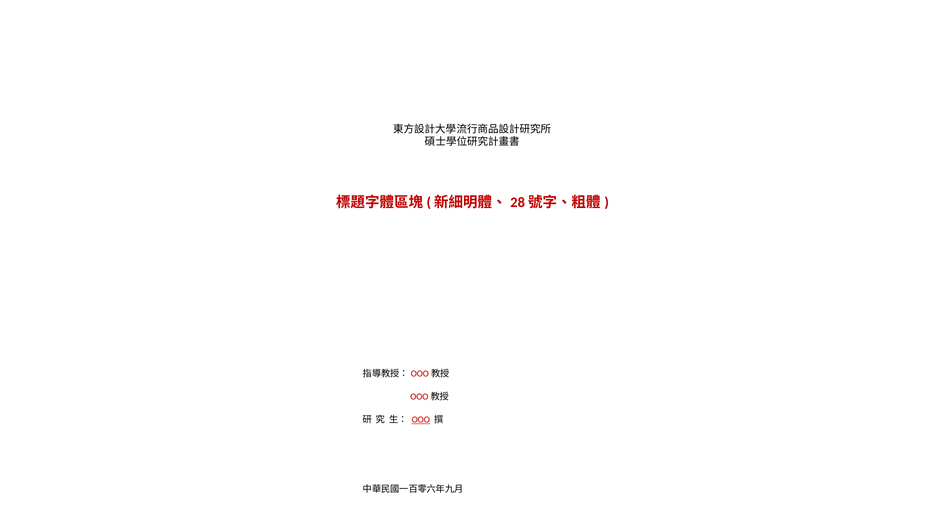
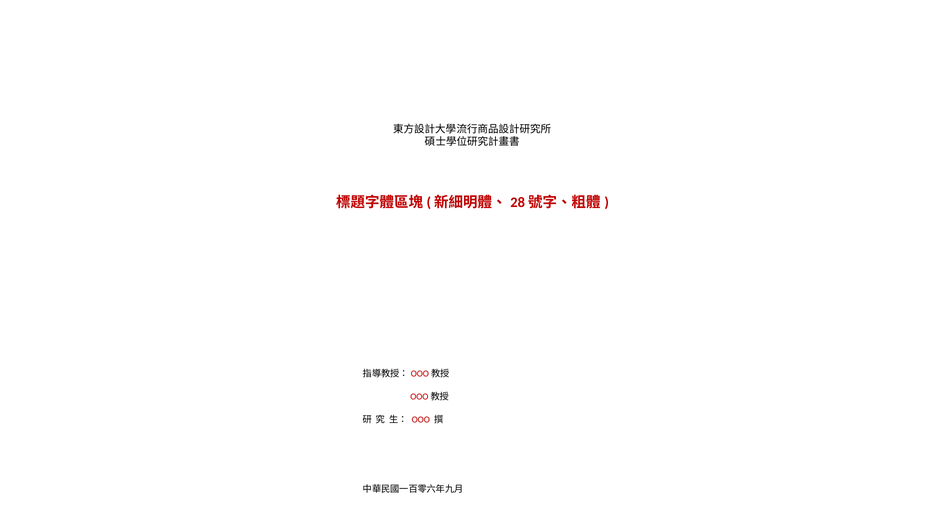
OOO underline: present -> none (421, 420)
